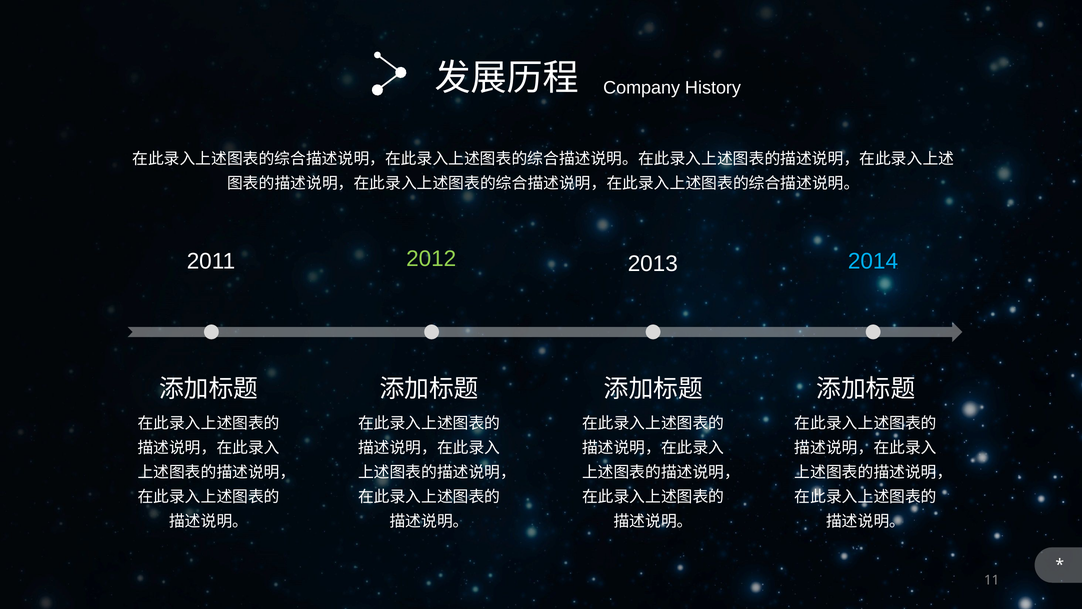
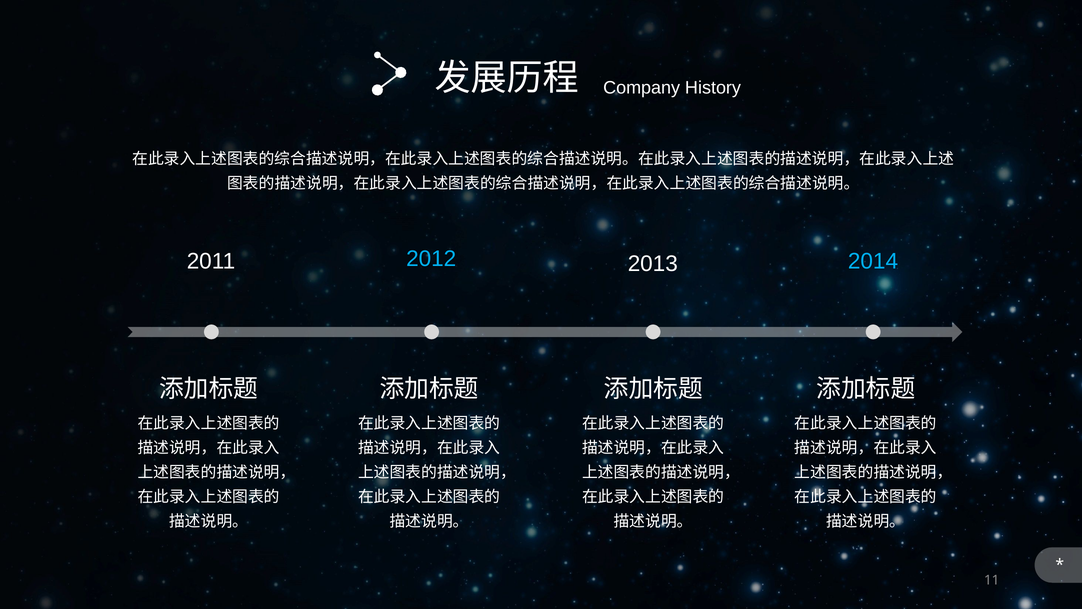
2012 colour: light green -> light blue (431, 258)
